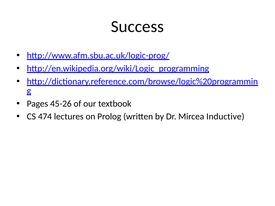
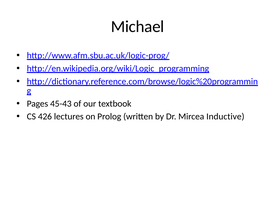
Success: Success -> Michael (138, 27)
45-26: 45-26 -> 45-43 (61, 104)
474: 474 -> 426 (45, 117)
